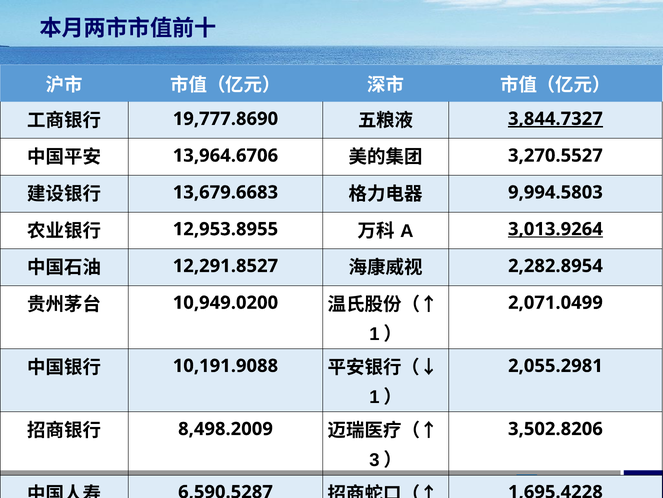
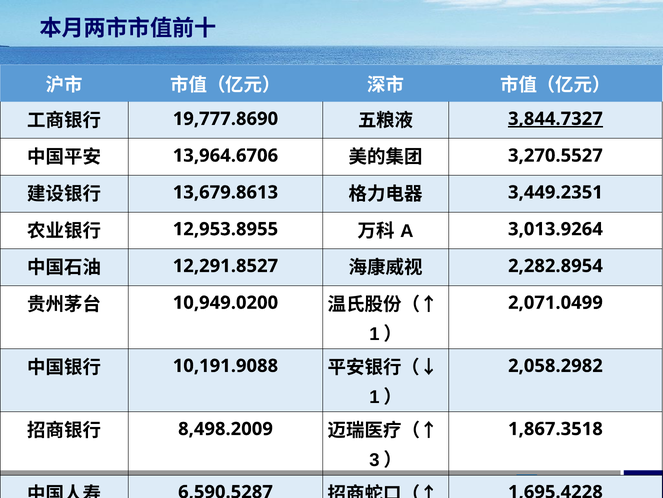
13,679.6683: 13,679.6683 -> 13,679.8613 (225, 192)
9,994.5803: 9,994.5803 -> 3,449.2351 (555, 192)
3,013.9264 underline: present -> none (555, 229)
2,055.2981: 2,055.2981 -> 2,058.2982 (555, 365)
3,502.8206: 3,502.8206 -> 1,867.3518 (555, 428)
